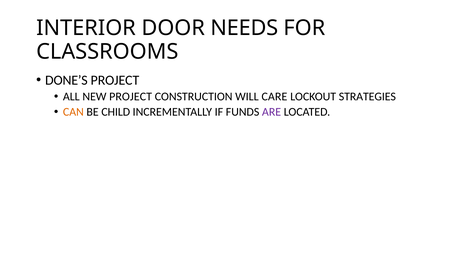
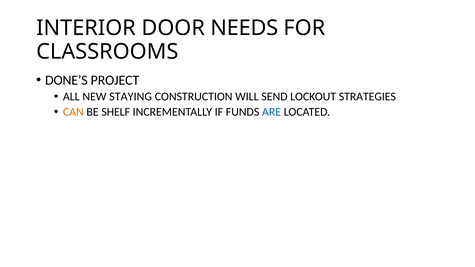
NEW PROJECT: PROJECT -> STAYING (131, 97)
CARE: CARE -> SEND (274, 97)
CHILD: CHILD -> SHELF (116, 112)
ARE colour: purple -> blue (272, 112)
